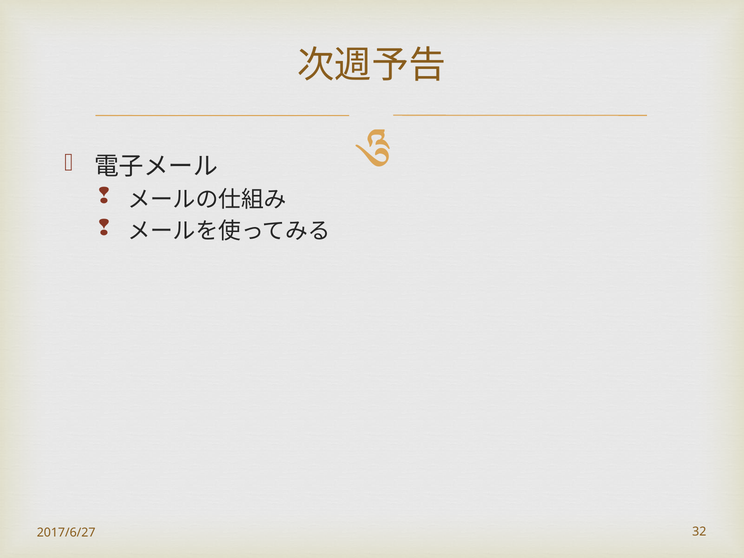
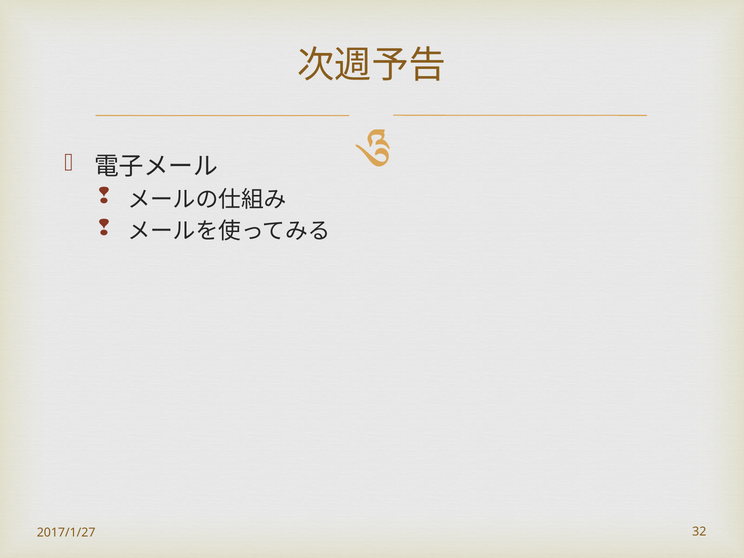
2017/6/27: 2017/6/27 -> 2017/1/27 (66, 532)
